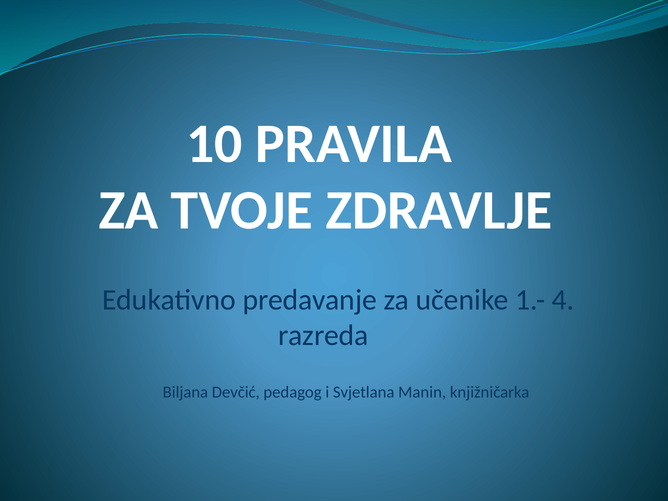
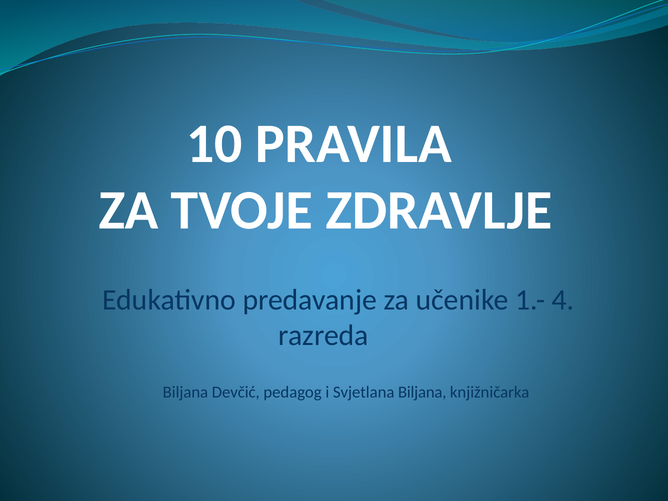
Svjetlana Manin: Manin -> Biljana (422, 392)
